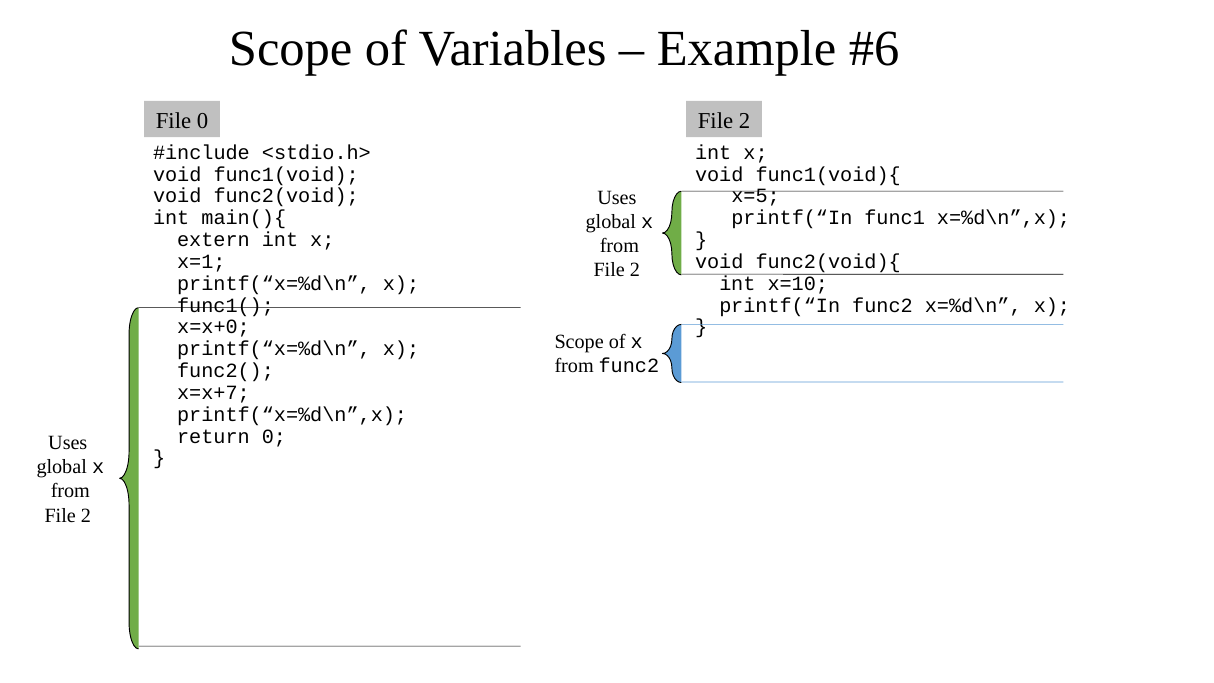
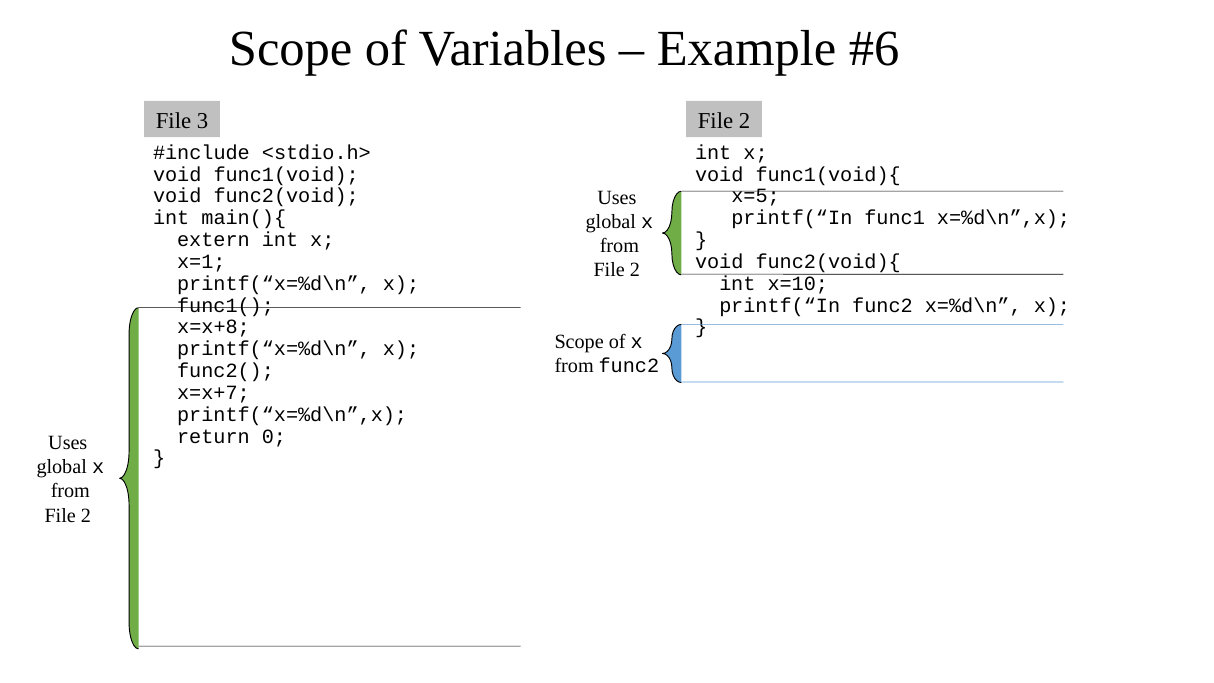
File 0: 0 -> 3 (202, 120)
x=x+0: x=x+0 -> x=x+8 (214, 327)
